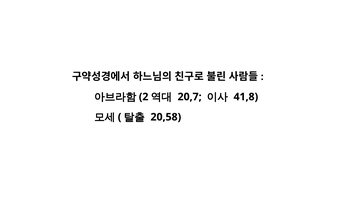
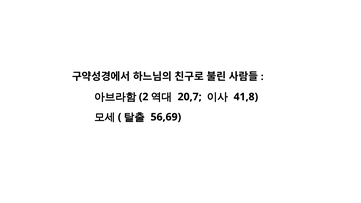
20,58: 20,58 -> 56,69 (166, 117)
